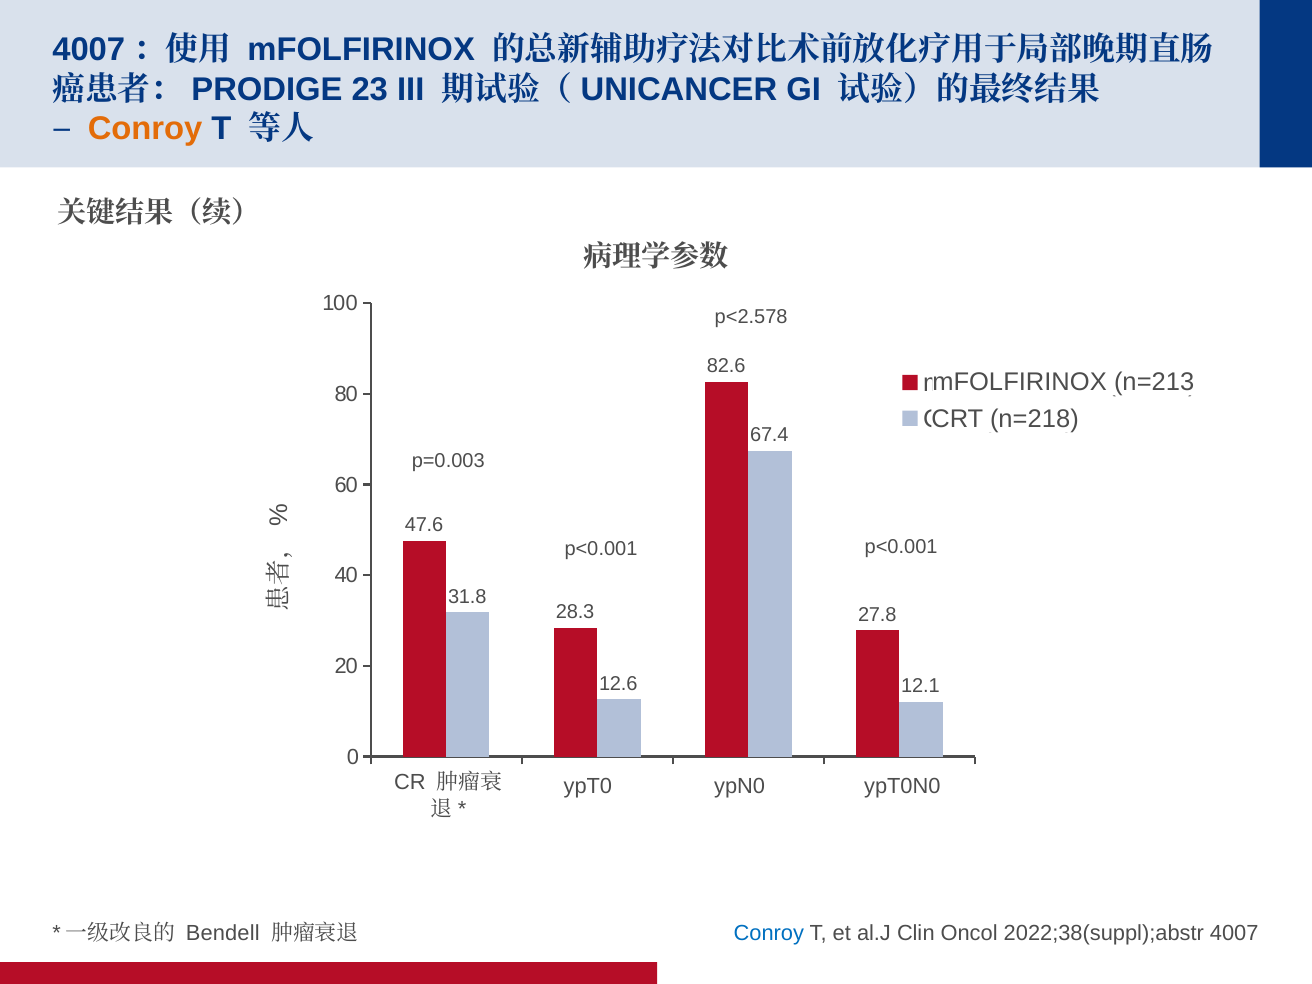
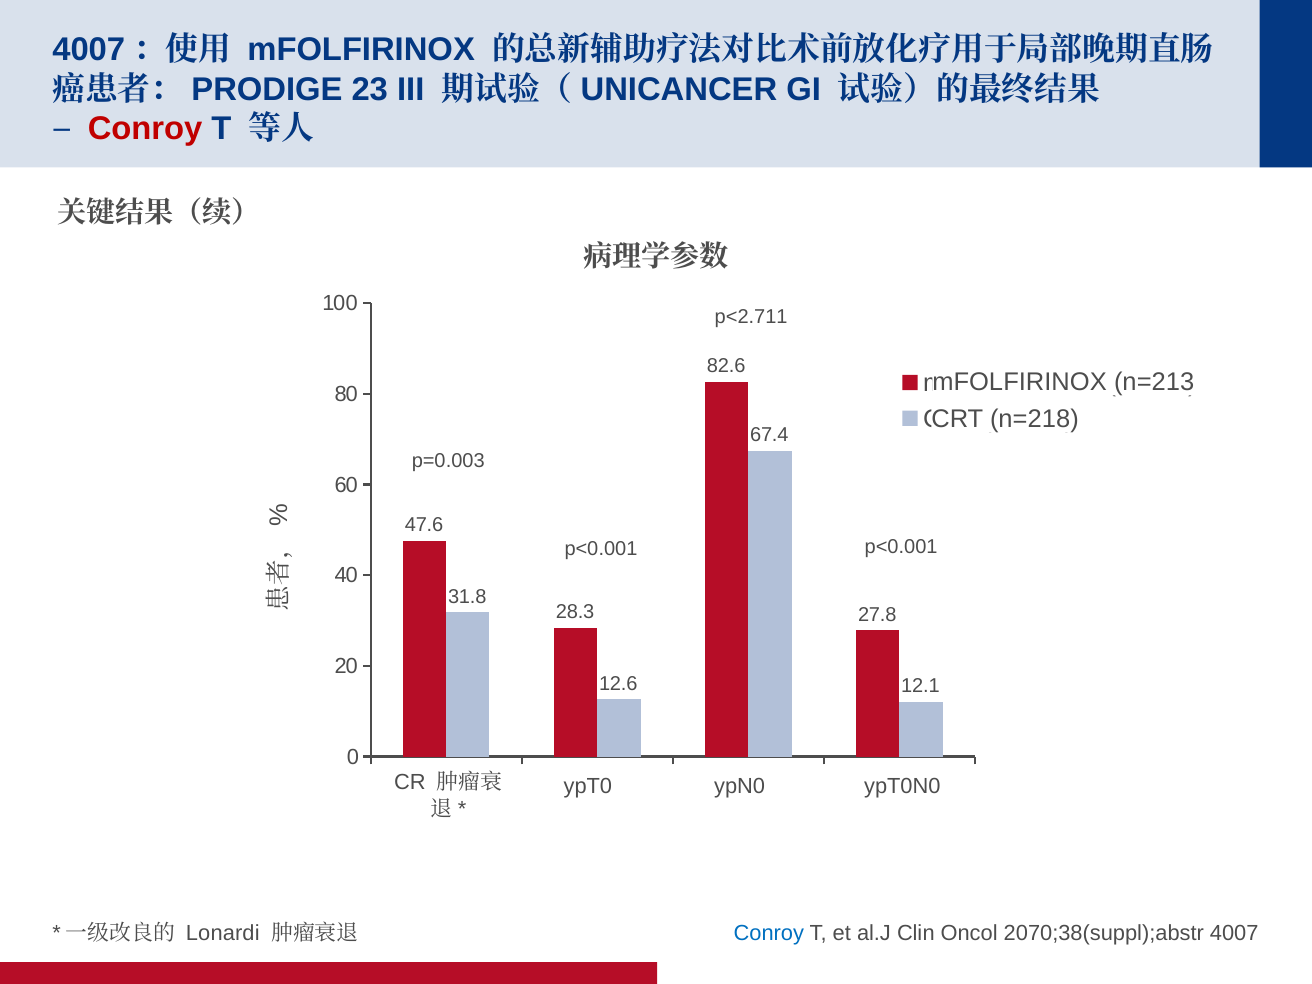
Conroy colour: orange -> red (145, 129)
p<2.578: p<2.578 -> p<2.711 (751, 317)
Bendell: Bendell -> Lonardi (223, 933)
2022;38(suppl);abstr: 2022;38(suppl);abstr -> 2070;38(suppl);abstr (1104, 933)
